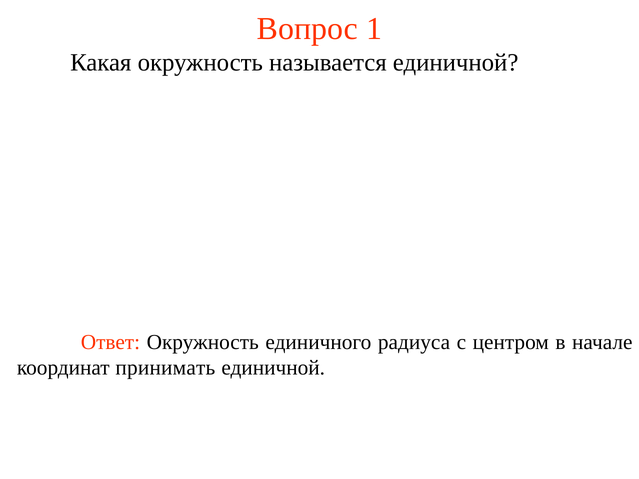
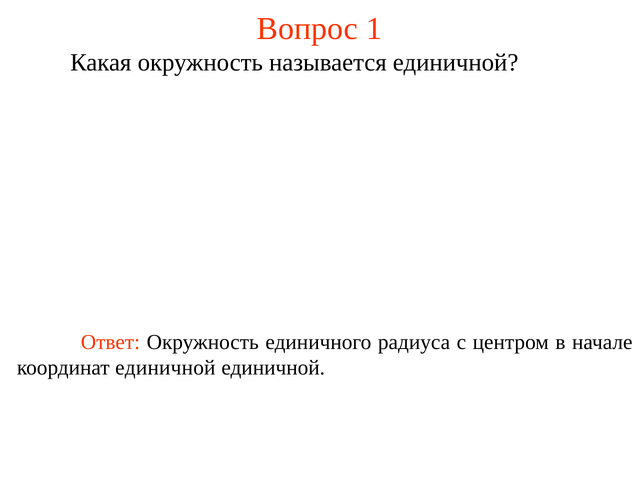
координат принимать: принимать -> единичной (165, 368)
